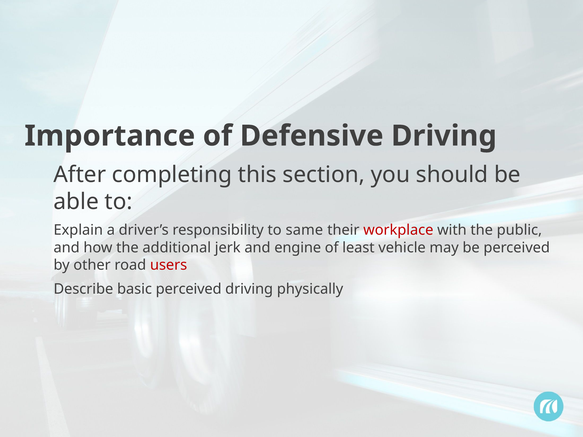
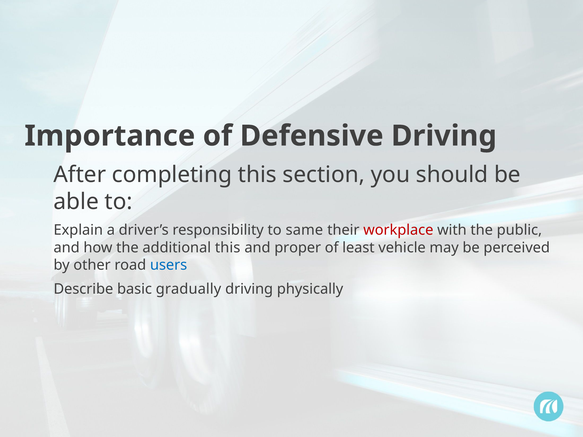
additional jerk: jerk -> this (228, 248)
engine: engine -> proper (298, 248)
users colour: red -> blue (169, 265)
basic perceived: perceived -> gradually (189, 289)
